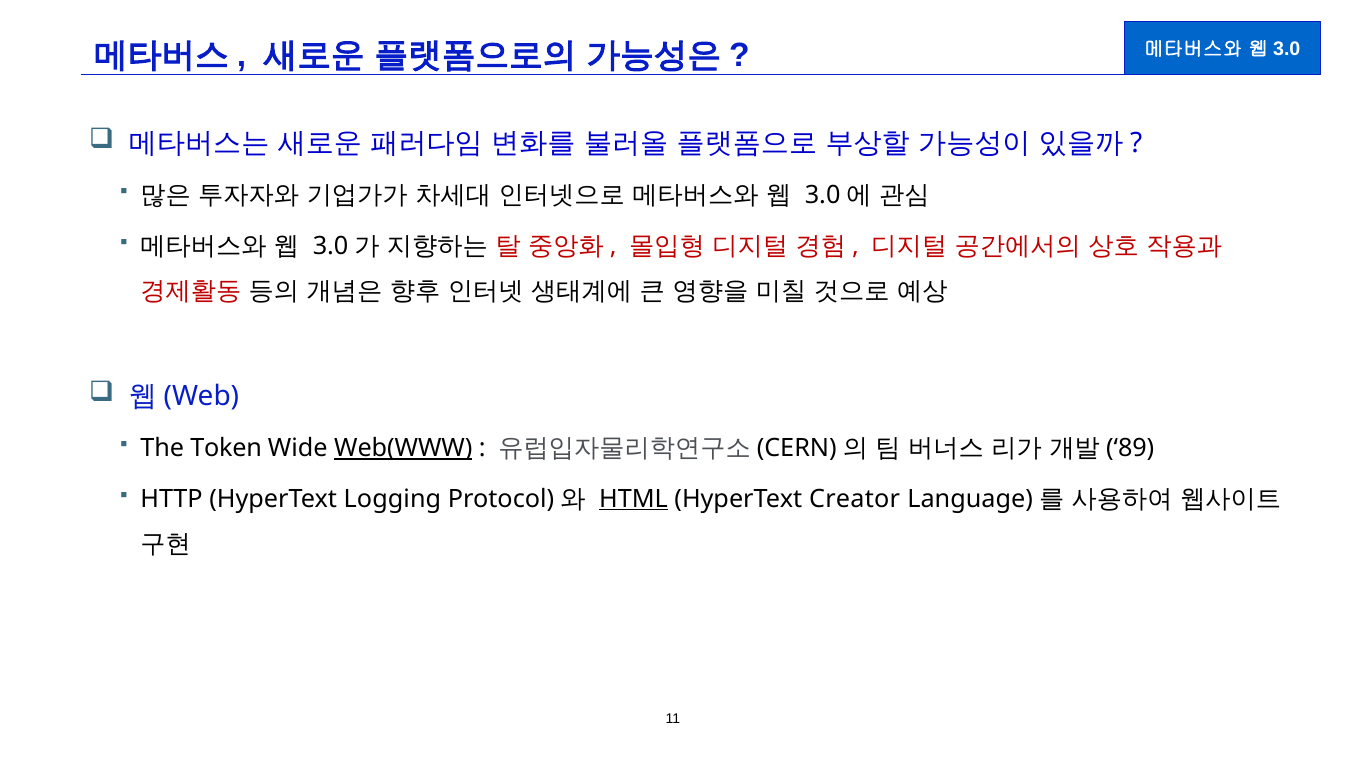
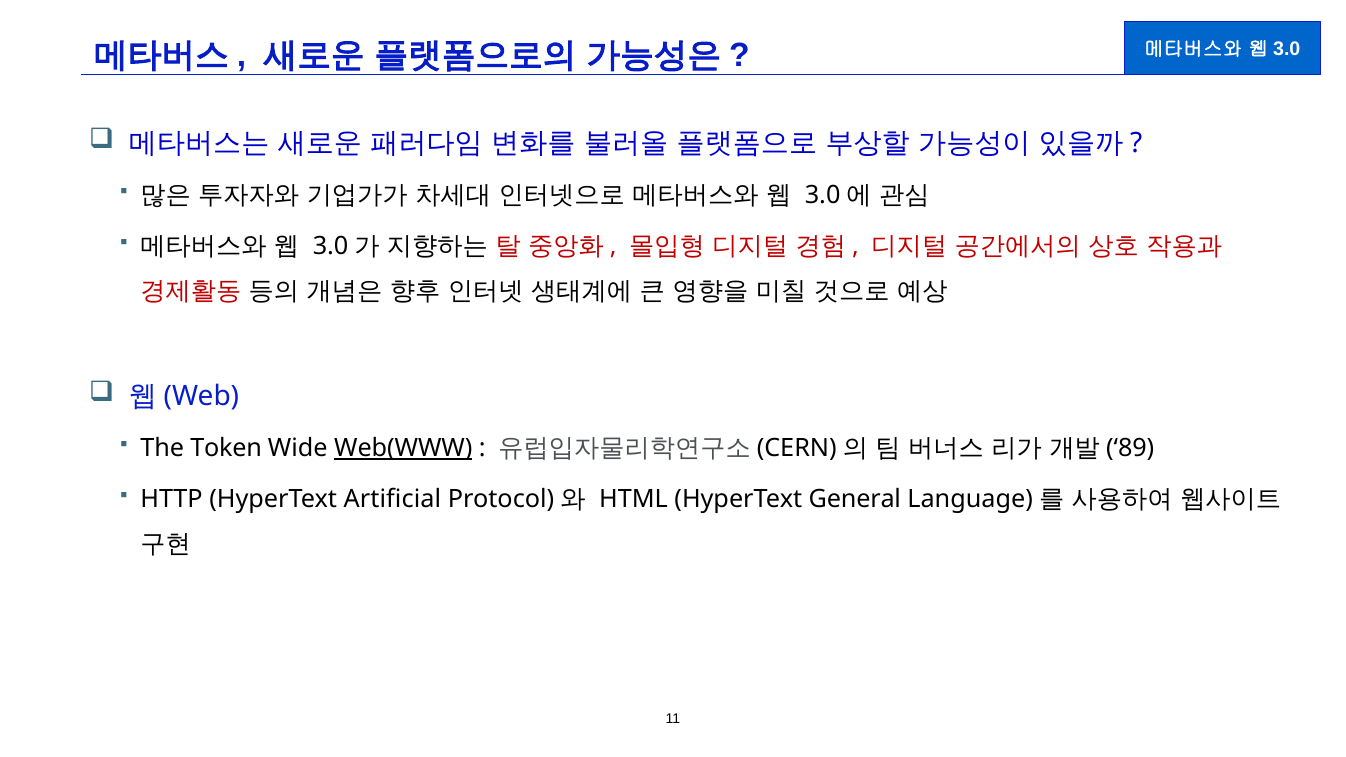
Logging: Logging -> Artificial (392, 499)
HTML underline: present -> none (634, 499)
Creator: Creator -> General (855, 499)
